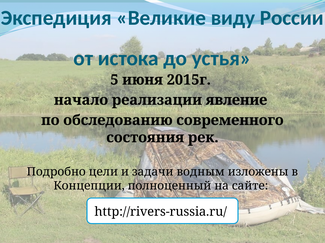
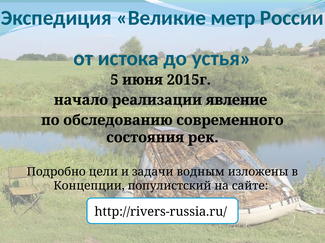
виду: виду -> метр (233, 18)
полноценный: полноценный -> популистский (170, 186)
